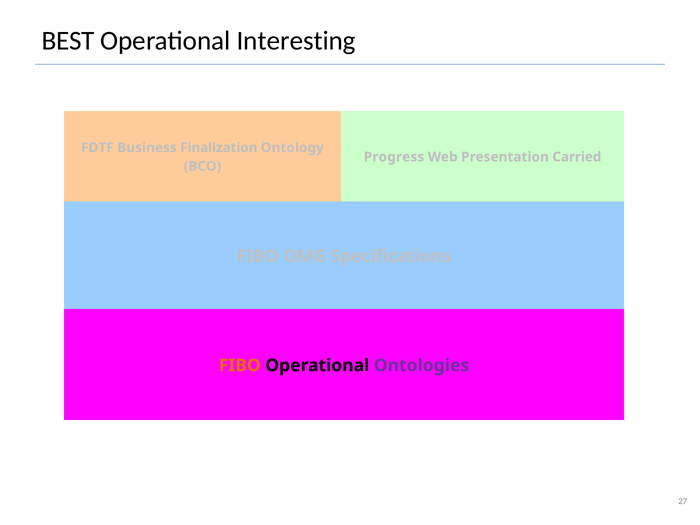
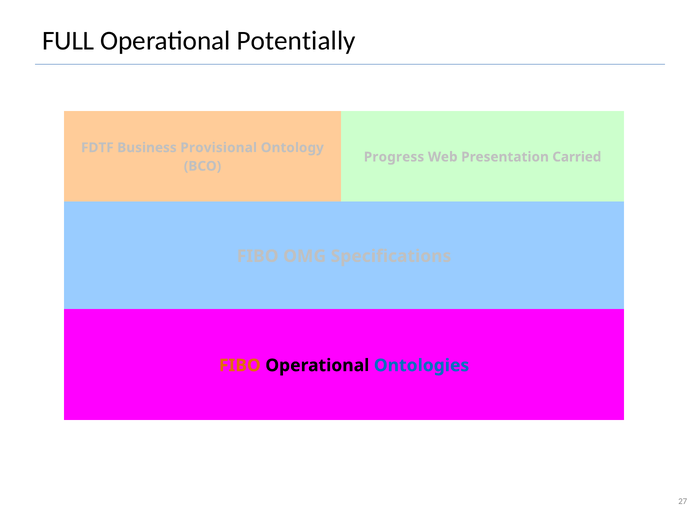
BEST: BEST -> FULL (68, 41)
Interesting: Interesting -> Potentially (296, 41)
Finalization: Finalization -> Provisional (219, 148)
Ontologies colour: purple -> blue (422, 365)
